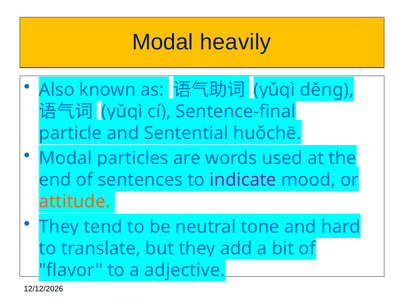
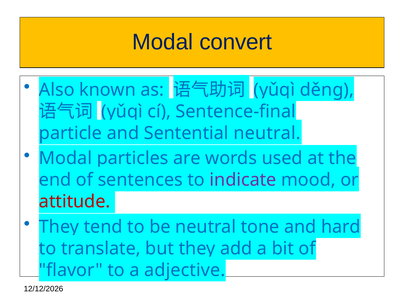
heavily: heavily -> convert (236, 42)
Sentential huǒchē: huǒchē -> neutral (267, 133)
attitude colour: orange -> red (75, 201)
